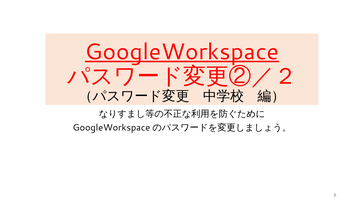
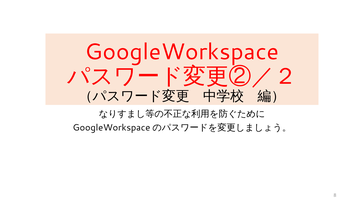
GoogleWorkspace underline: present -> none (182, 52)
